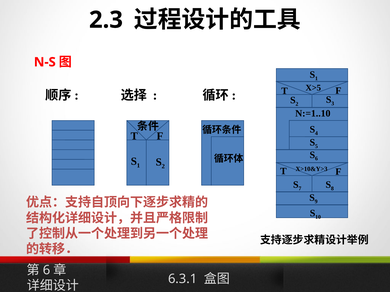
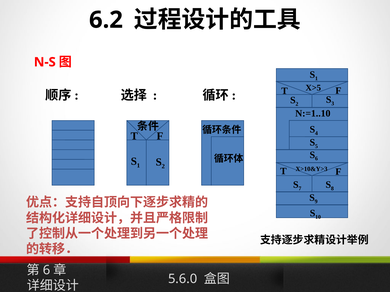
2.3: 2.3 -> 6.2 (106, 20)
6.3.1: 6.3.1 -> 5.6.0 (183, 279)
